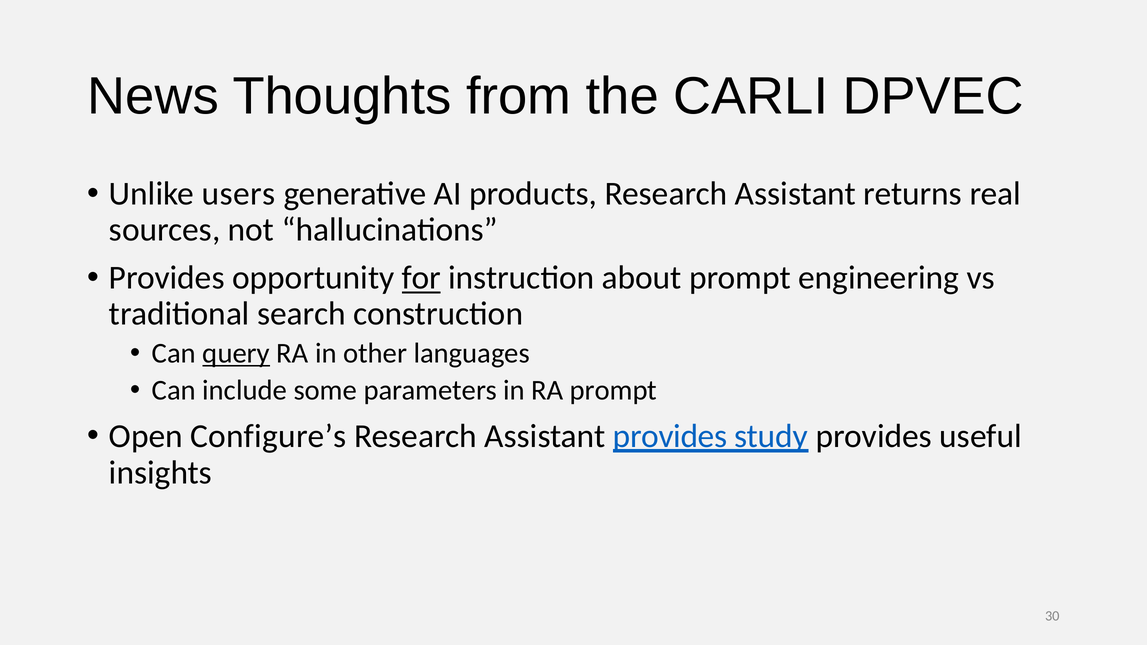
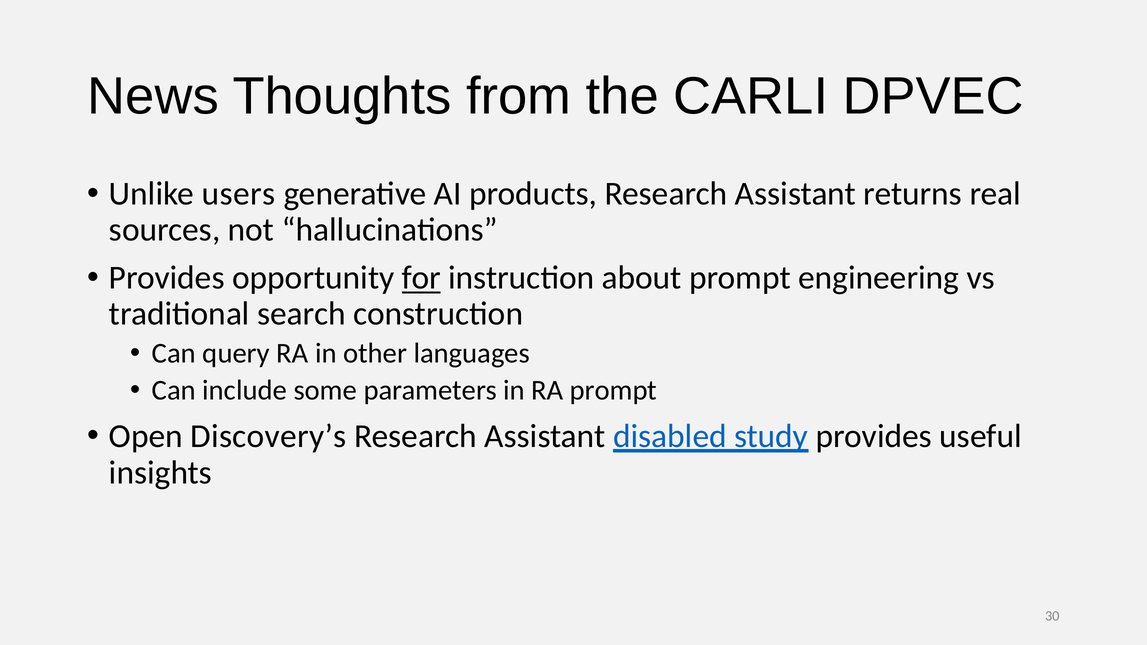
query underline: present -> none (236, 354)
Configure’s: Configure’s -> Discovery’s (268, 436)
Assistant provides: provides -> disabled (670, 436)
